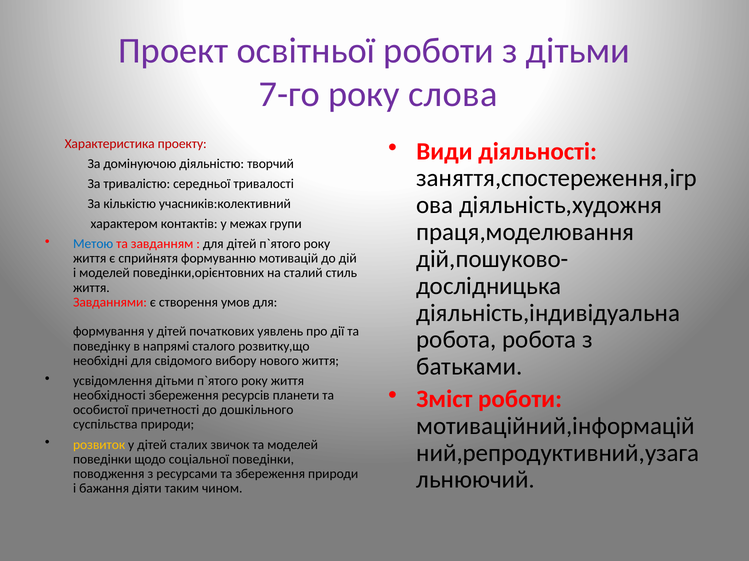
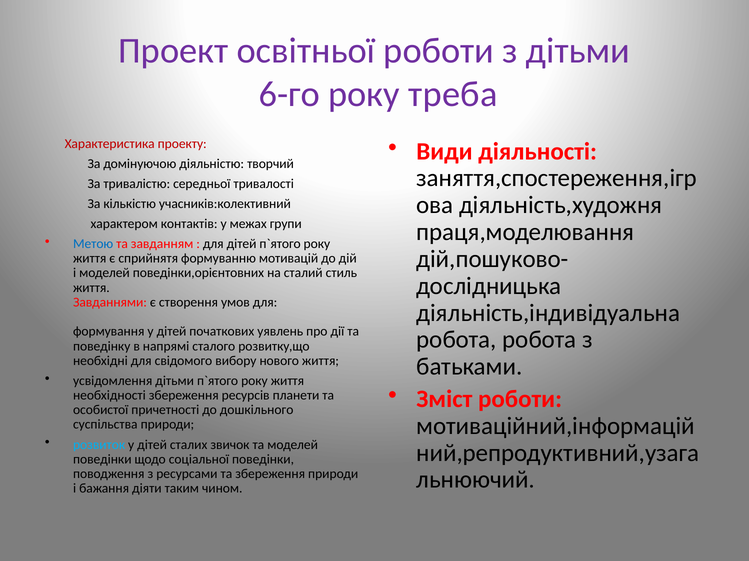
7-го: 7-го -> 6-го (289, 94)
слова: слова -> треба (453, 94)
розвиток colour: yellow -> light blue (99, 445)
